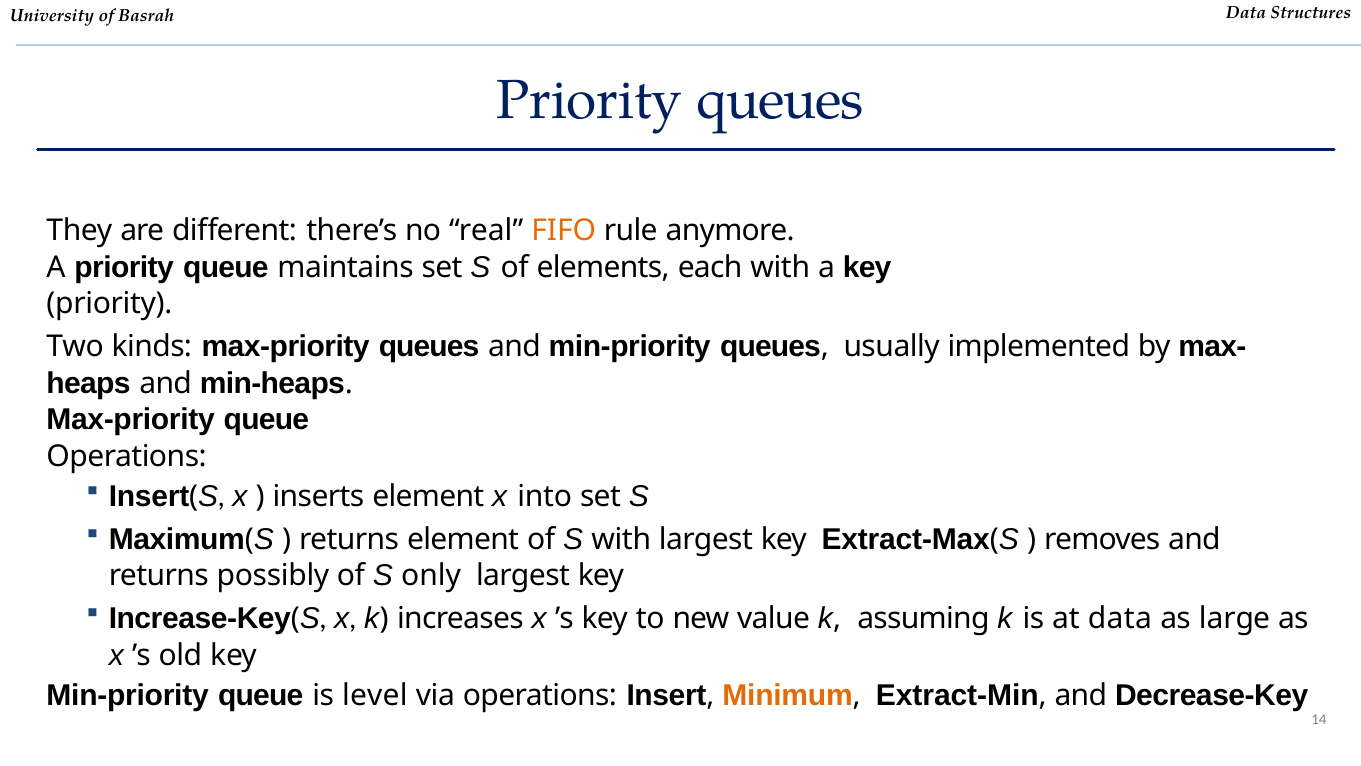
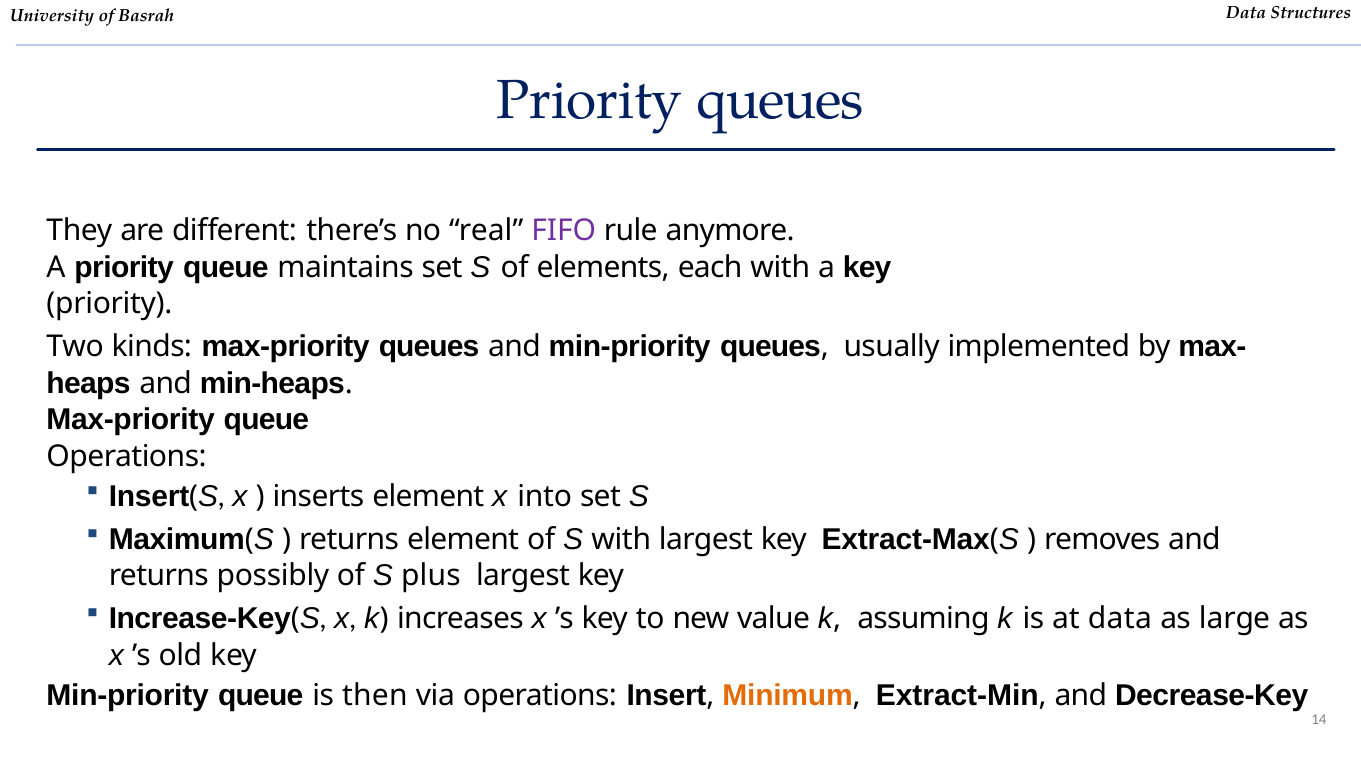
FIFO colour: orange -> purple (564, 231)
only: only -> plus (431, 576)
level: level -> then (375, 695)
